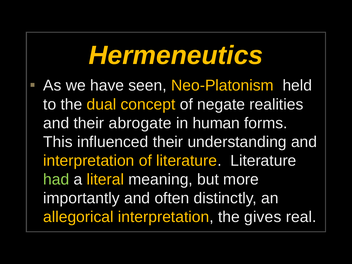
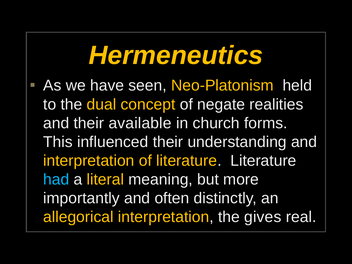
abrogate: abrogate -> available (140, 123)
human: human -> church (216, 123)
had colour: light green -> light blue (56, 179)
